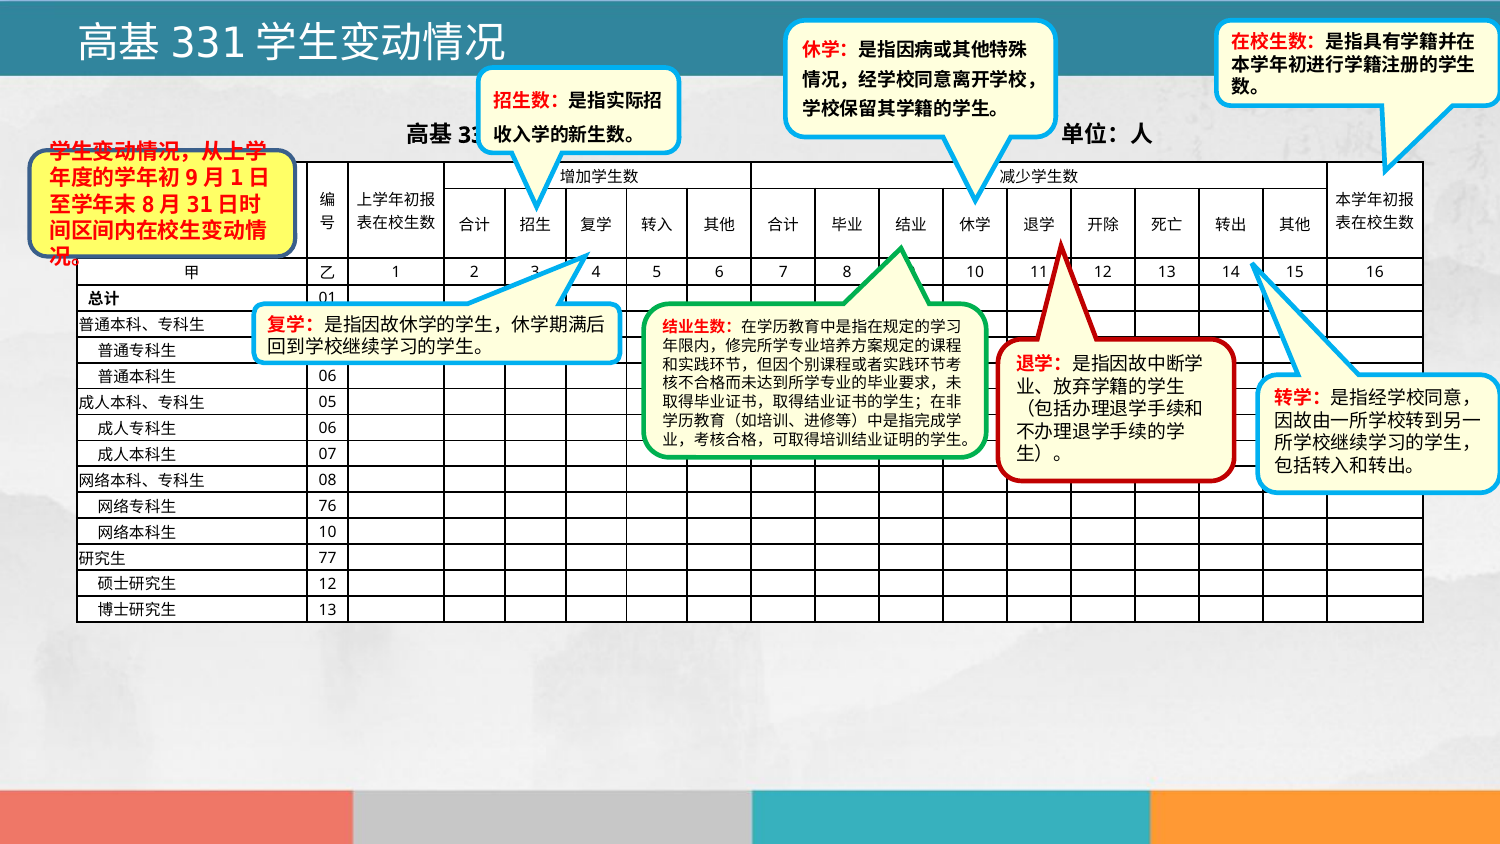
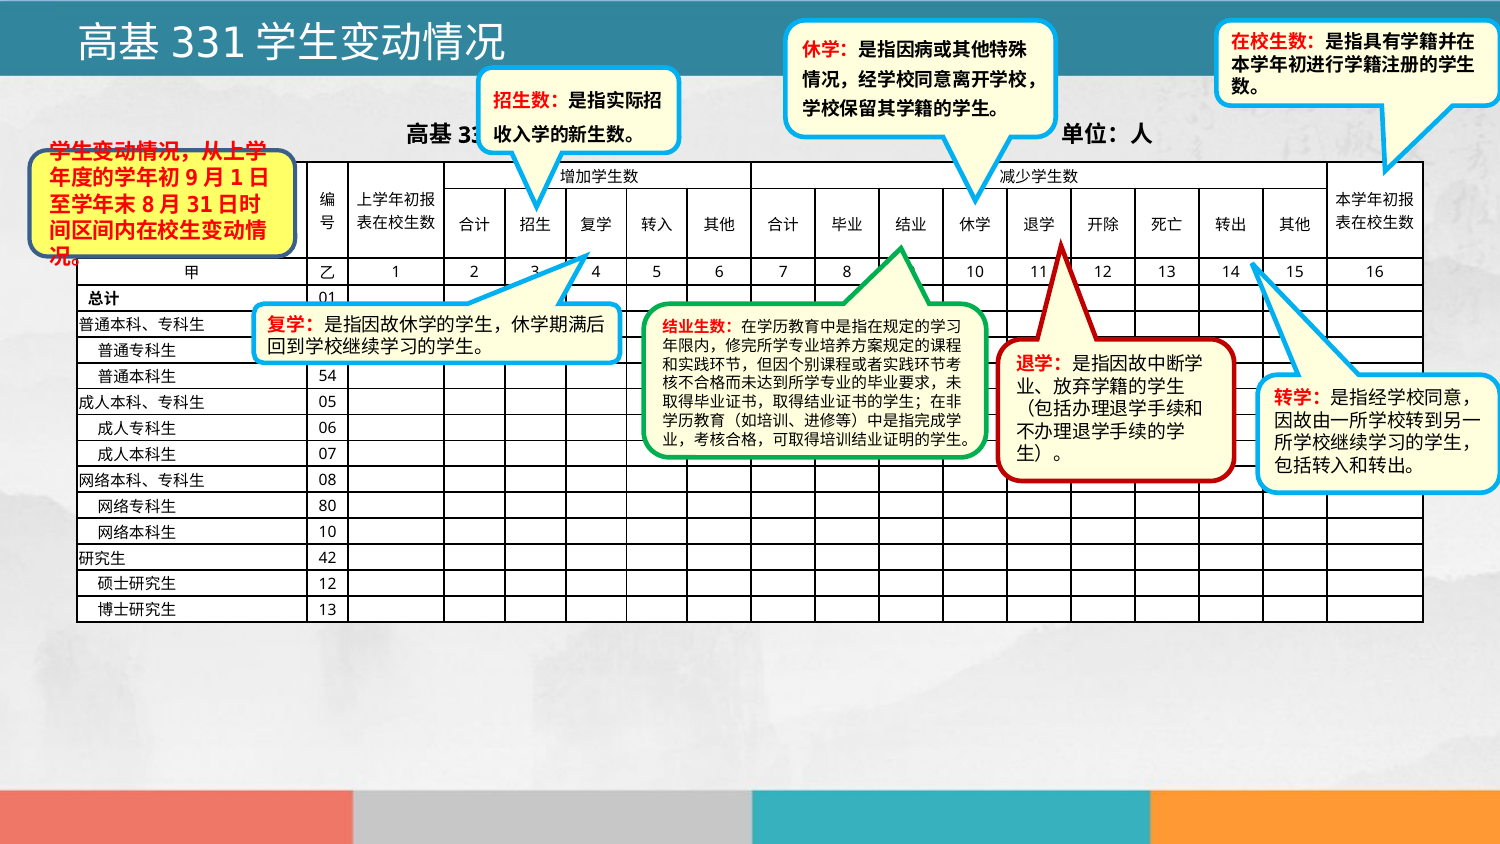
06: 06 -> 54 (327, 376)
76: 76 -> 80 (327, 506)
77: 77 -> 42 (327, 558)
